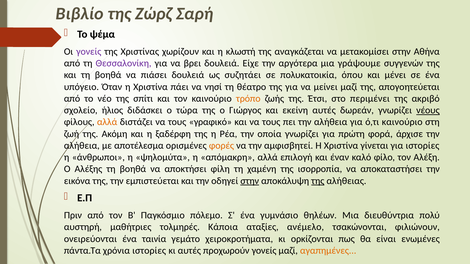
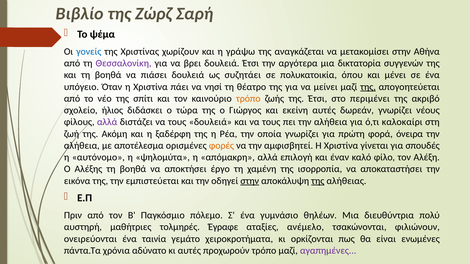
γονείς colour: purple -> blue (89, 52)
κλωστή: κλωστή -> γράψω (241, 52)
δουλειά Είχε: Είχε -> Έτσι (251, 63)
γράψουμε: γράψουμε -> δικτατορία (359, 63)
της underline: none -> present (368, 87)
νέους underline: present -> none (428, 110)
αλλά colour: orange -> purple (107, 122)
τους γραφικό: γραφικό -> δουλειά (210, 122)
ό,τι καινούριο: καινούριο -> καλοκαίρι (402, 122)
άρχισε: άρχισε -> όνειρα (410, 134)
για ιστορίες: ιστορίες -> σπουδές (423, 146)
άνθρωποι: άνθρωποι -> αυτόνομο (98, 158)
φίλη: φίλη -> έργο (220, 169)
Κάποια: Κάποια -> Έγραφε (223, 227)
χρόνια ιστορίες: ιστορίες -> αδύνατο (149, 251)
προχωρούν γονείς: γονείς -> τρόπο (264, 251)
αγαπημένες colour: orange -> purple (328, 251)
